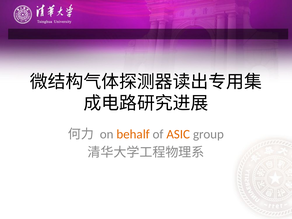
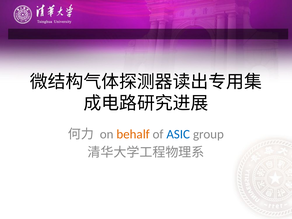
ASIC colour: orange -> blue (178, 134)
